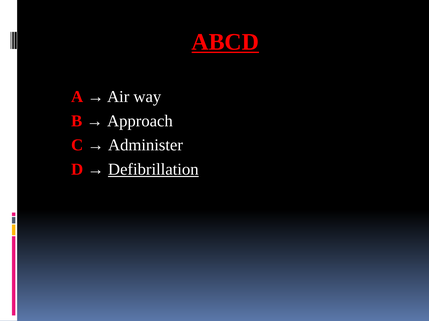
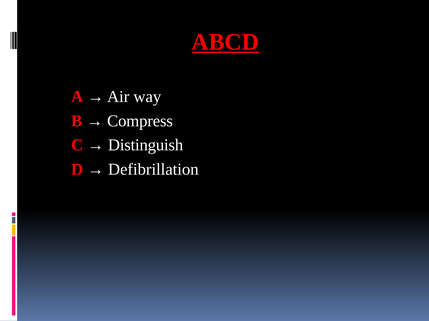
Approach: Approach -> Compress (140, 121)
Administer: Administer -> Distinguish (146, 145)
Defibrillation underline: present -> none (153, 170)
